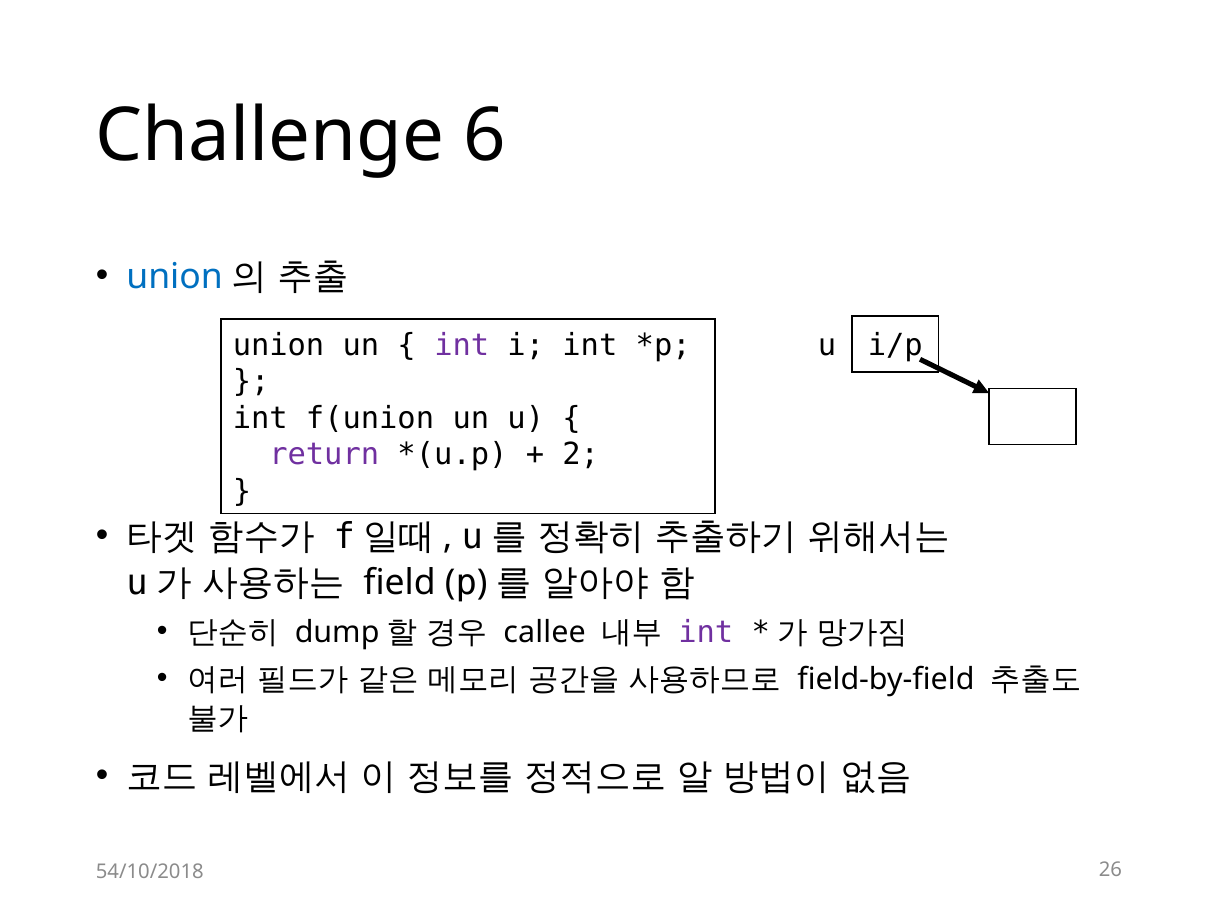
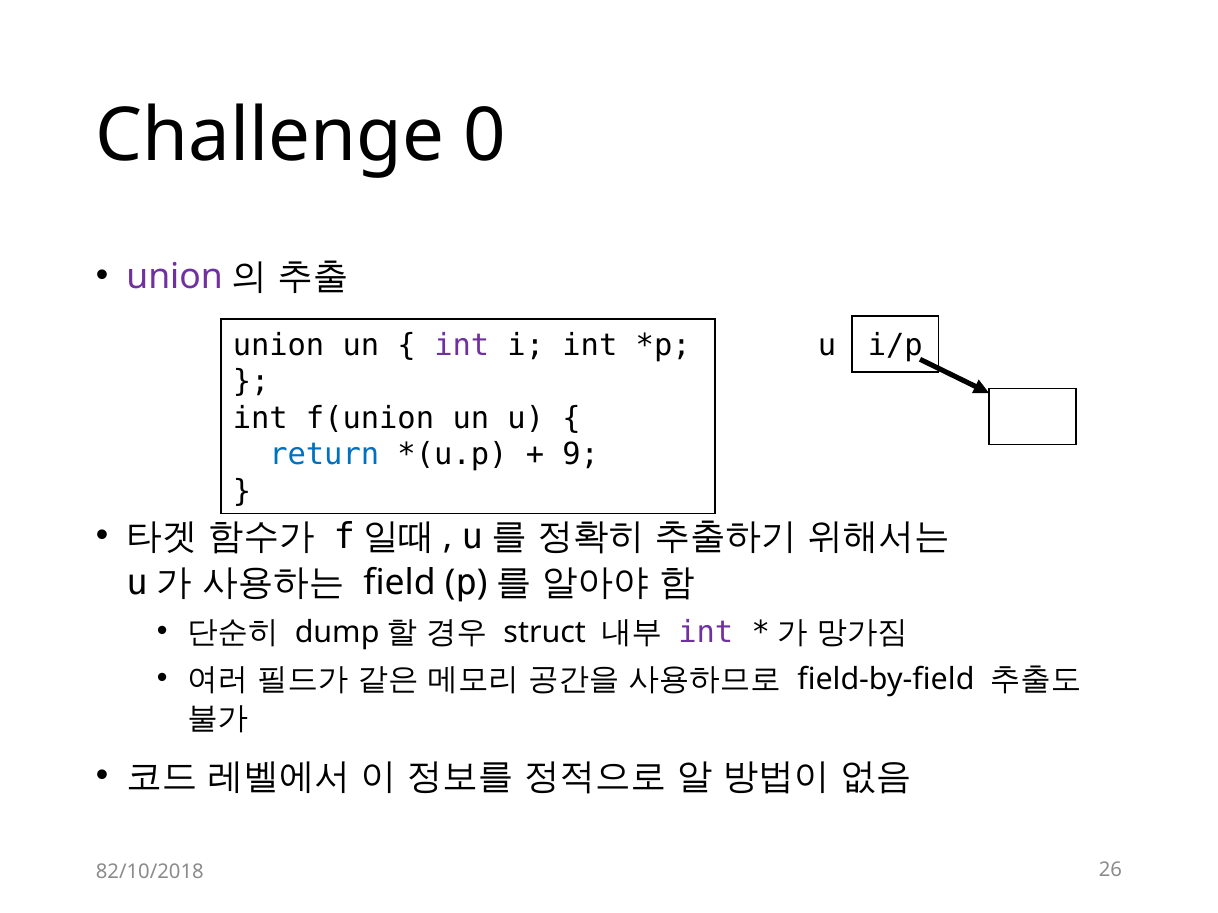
6: 6 -> 0 (485, 136)
union colour: blue -> purple (175, 276)
return colour: purple -> blue (324, 455)
2: 2 -> 9 (581, 455)
callee: callee -> struct (545, 632)
54/10/2018: 54/10/2018 -> 82/10/2018 (150, 872)
